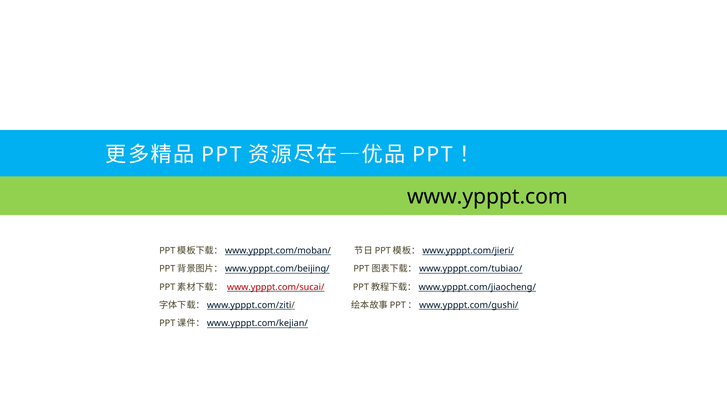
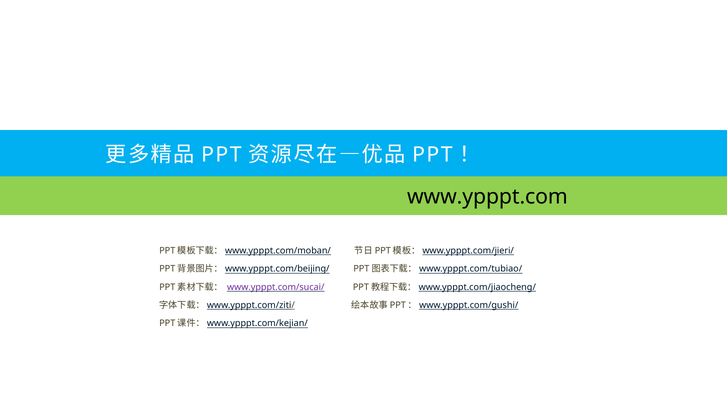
www.ypppt.com/sucai/ colour: red -> purple (276, 287)
